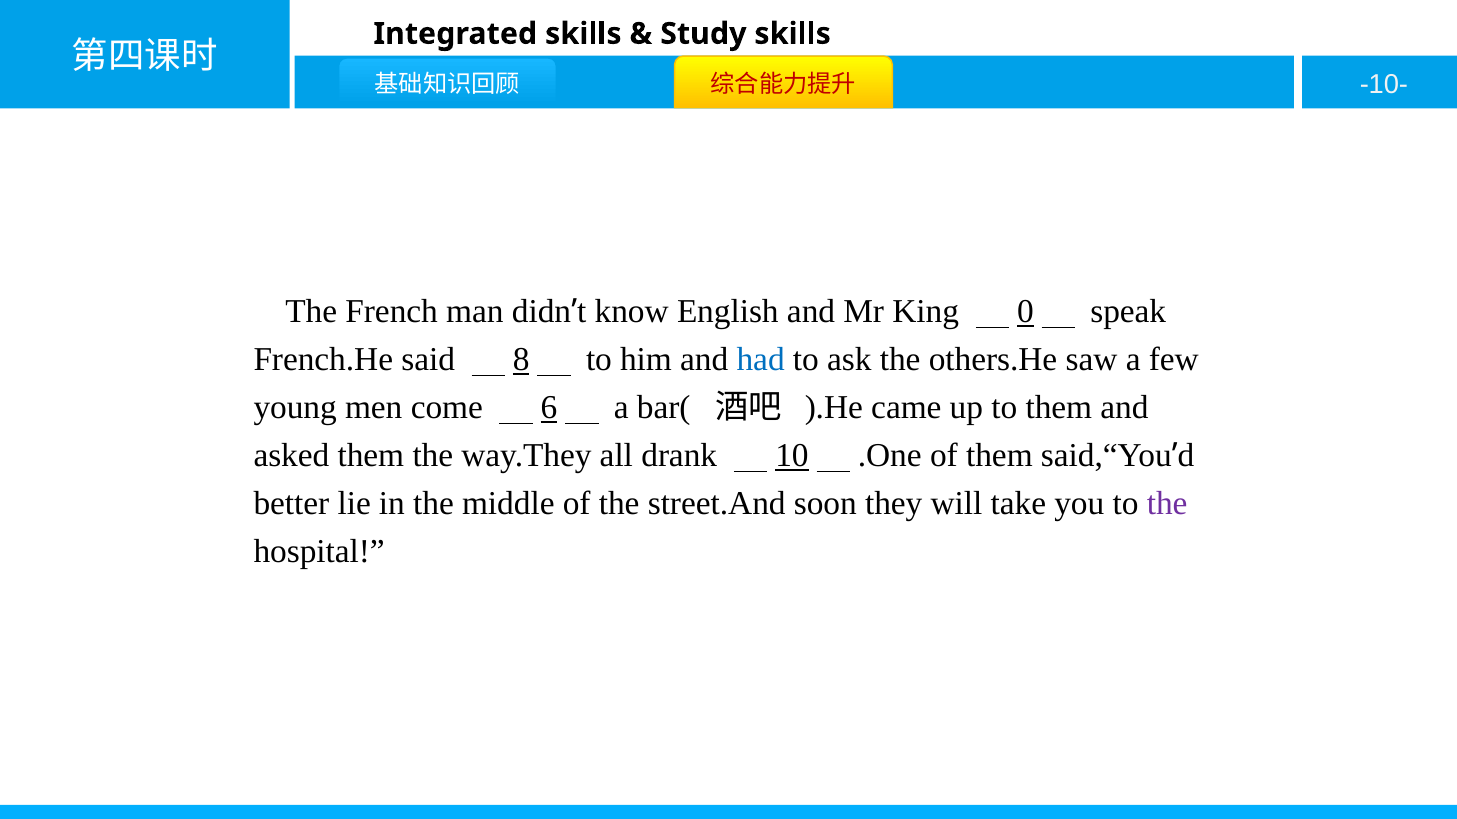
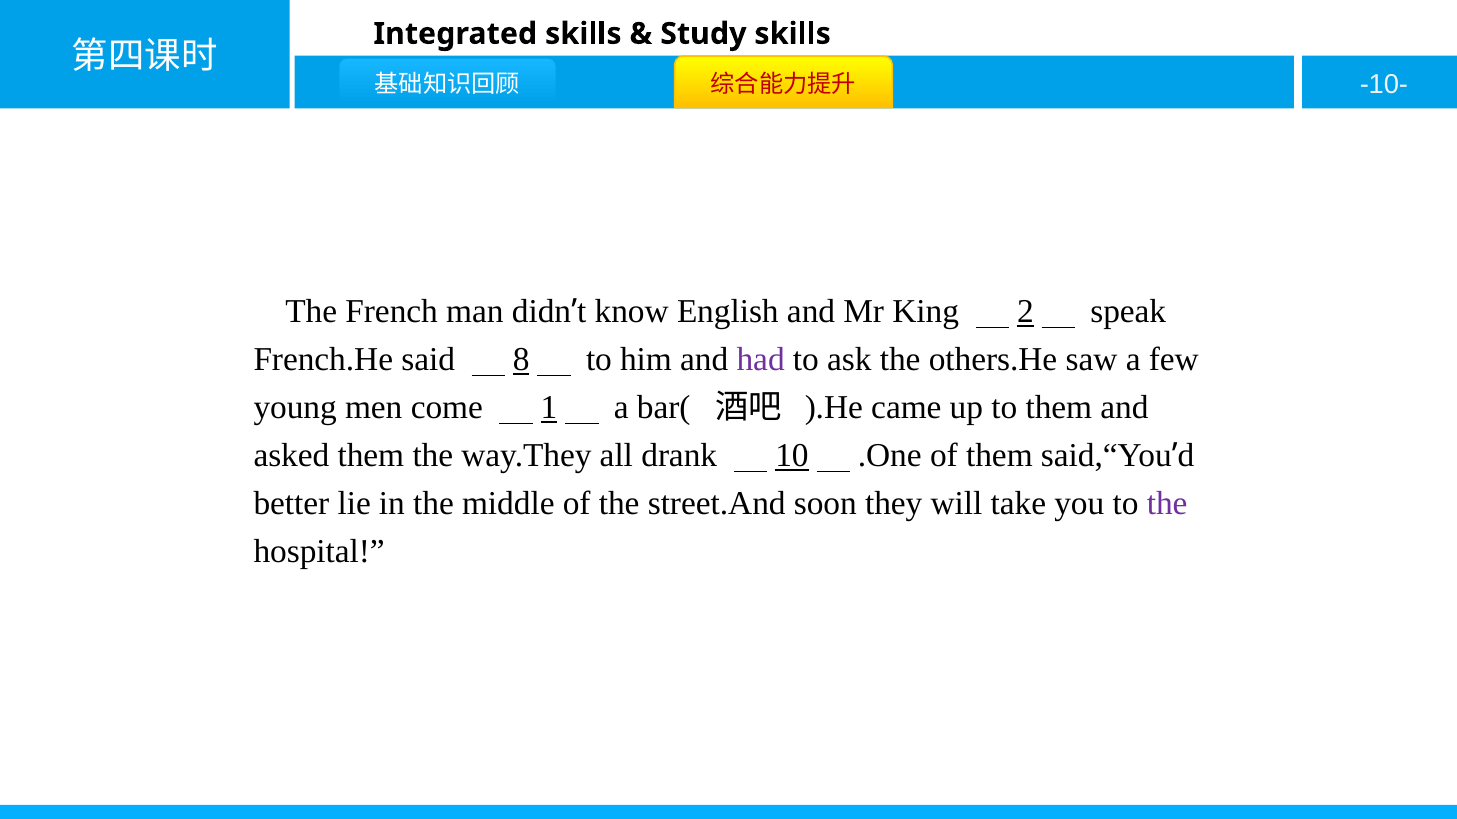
0: 0 -> 2 (1025, 312)
had colour: blue -> purple (761, 360)
6: 6 -> 1 (549, 408)
